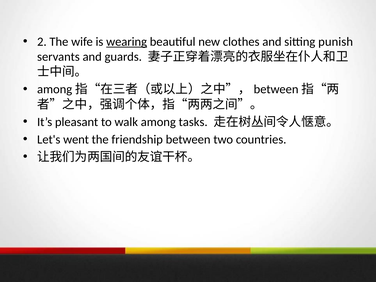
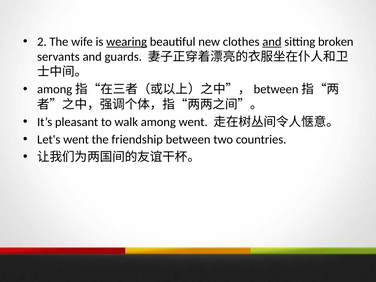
and underline: none -> present (272, 42)
punish: punish -> broken (336, 42)
among tasks: tasks -> went (193, 122)
